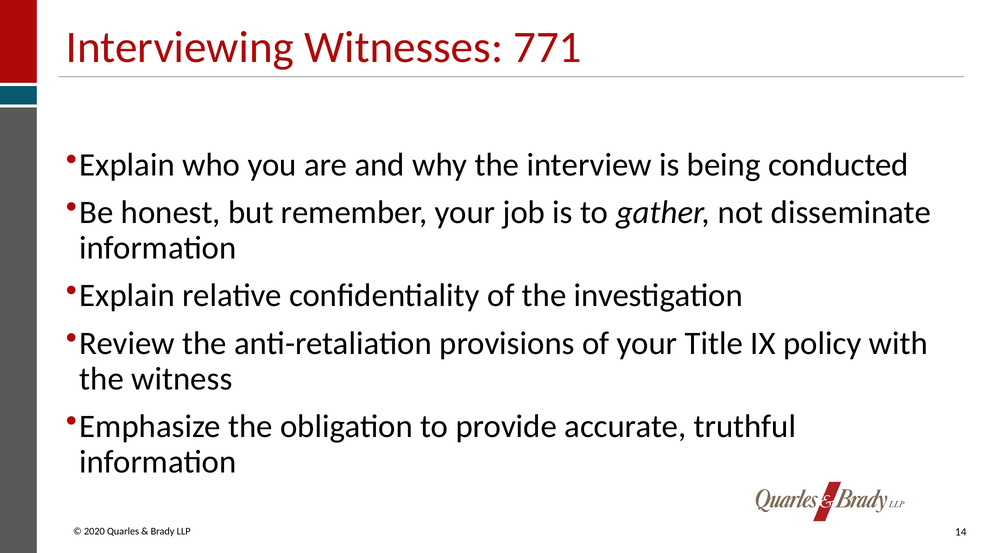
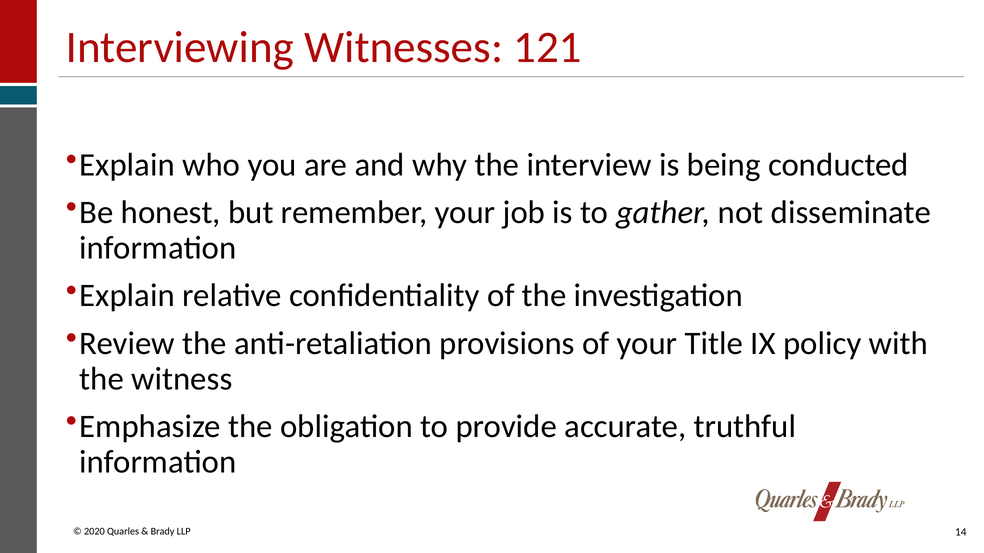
771: 771 -> 121 (548, 47)
